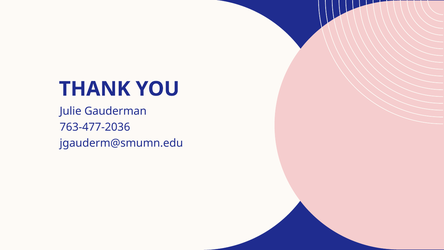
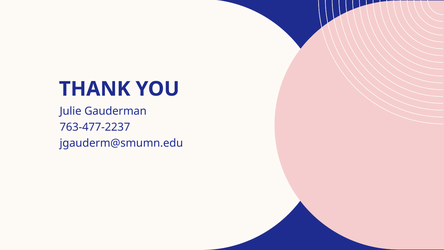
763-477-2036: 763-477-2036 -> 763-477-2237 (95, 127)
